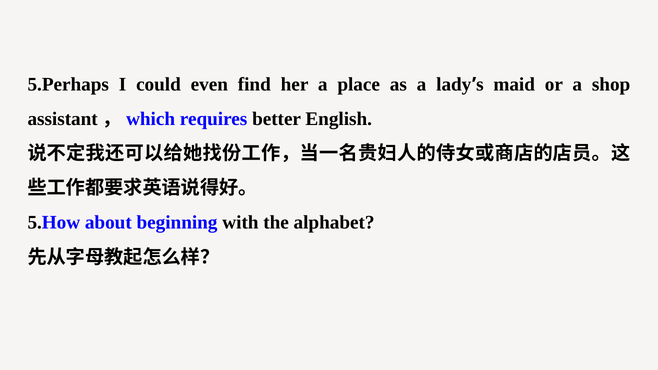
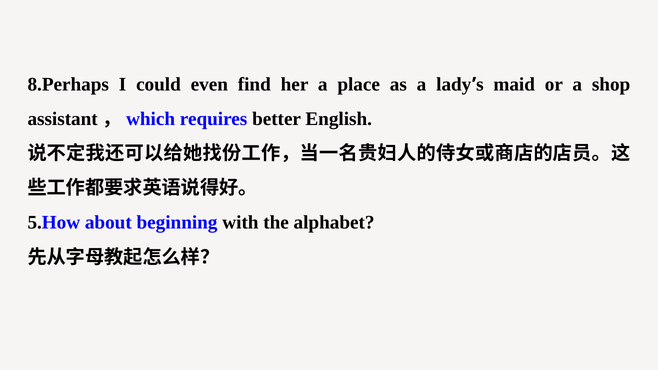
5.Perhaps: 5.Perhaps -> 8.Perhaps (68, 84)
